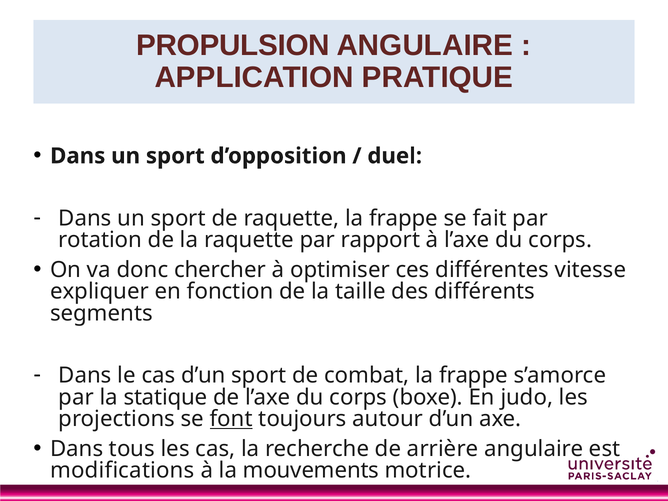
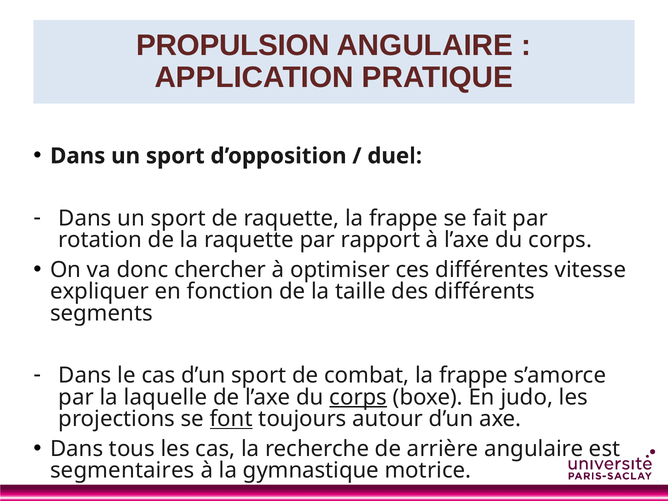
statique: statique -> laquelle (165, 397)
corps underline: none -> present (358, 397)
modifications: modifications -> segmentaires (122, 471)
mouvements: mouvements -> gymnastique (311, 471)
